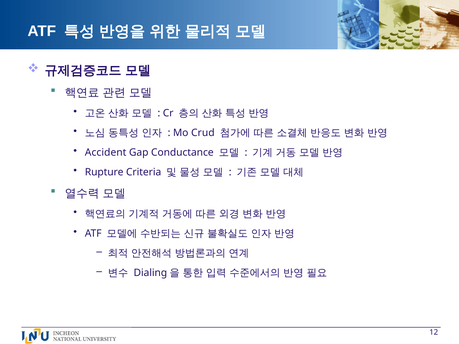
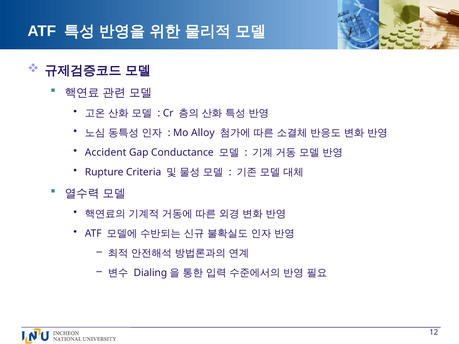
Crud: Crud -> Alloy (203, 133)
